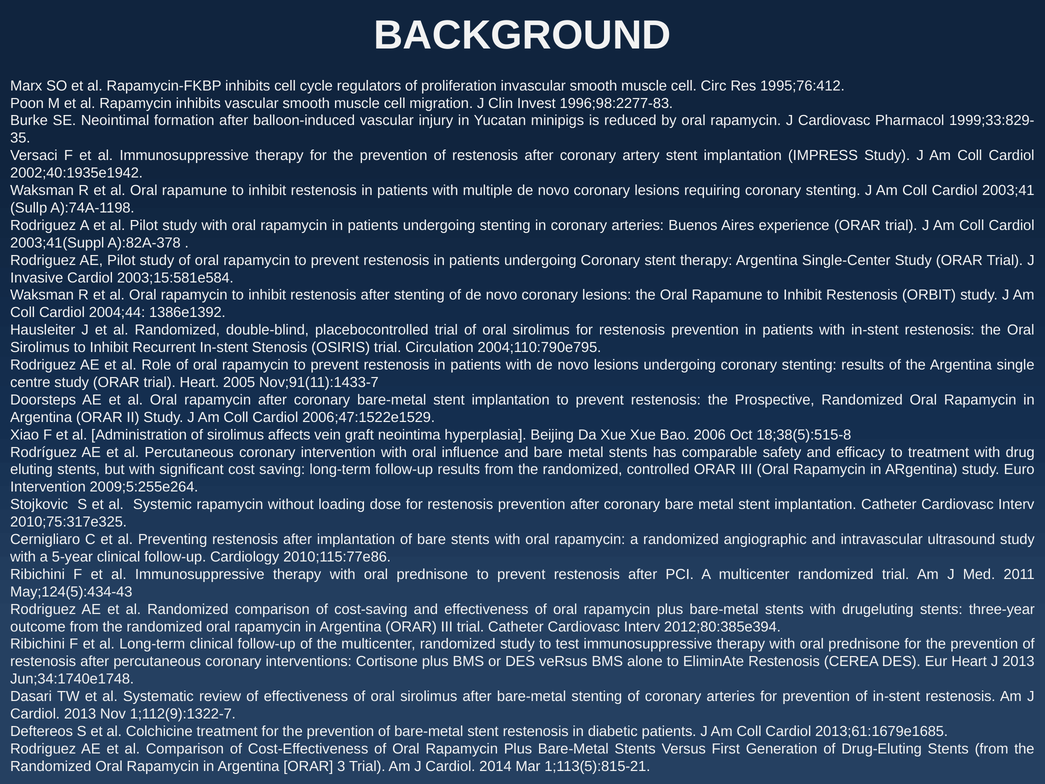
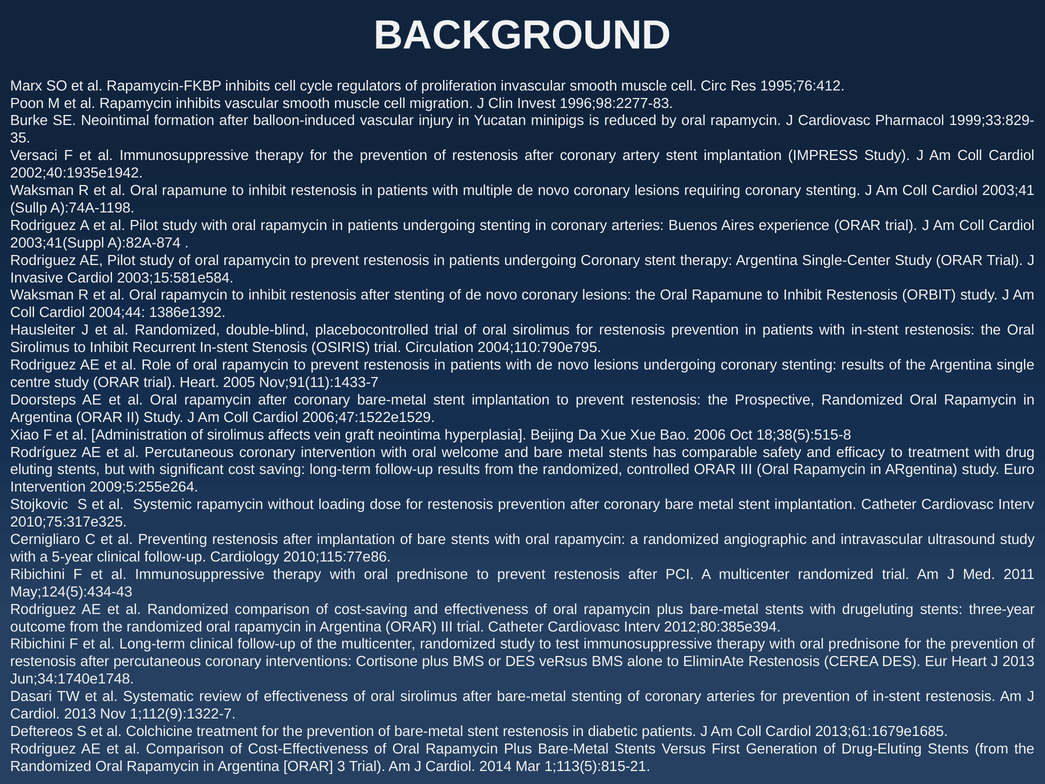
A):82A-378: A):82A-378 -> A):82A-874 (144, 243)
influence: influence -> welcome (470, 452)
